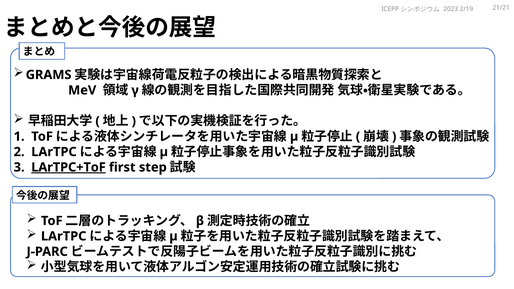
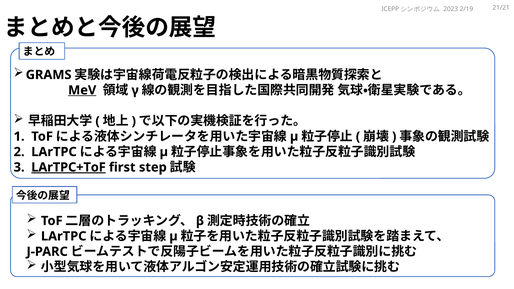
MeV underline: none -> present (82, 90)
